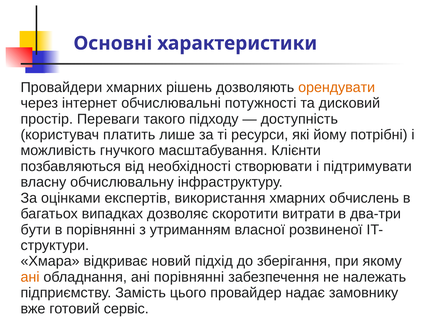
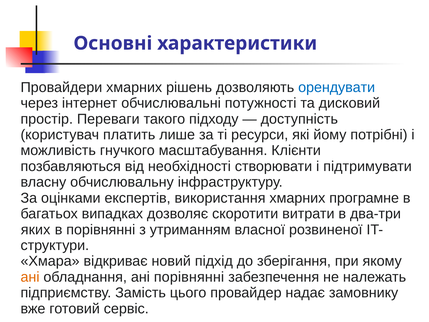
орендувати colour: orange -> blue (337, 87)
обчислень: обчислень -> програмне (364, 198)
бути: бути -> яких (36, 229)
